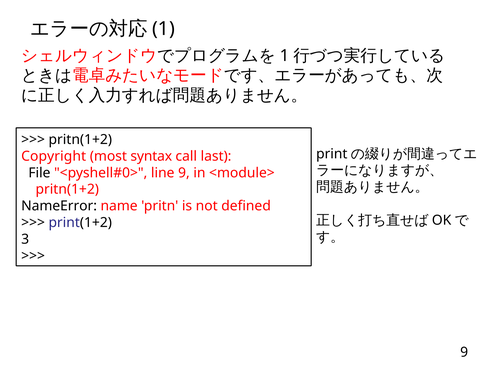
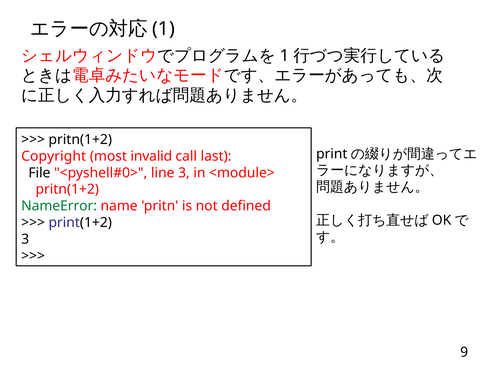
syntax: syntax -> invalid (151, 156)
line 9: 9 -> 3 (184, 173)
NameError colour: black -> green (59, 206)
